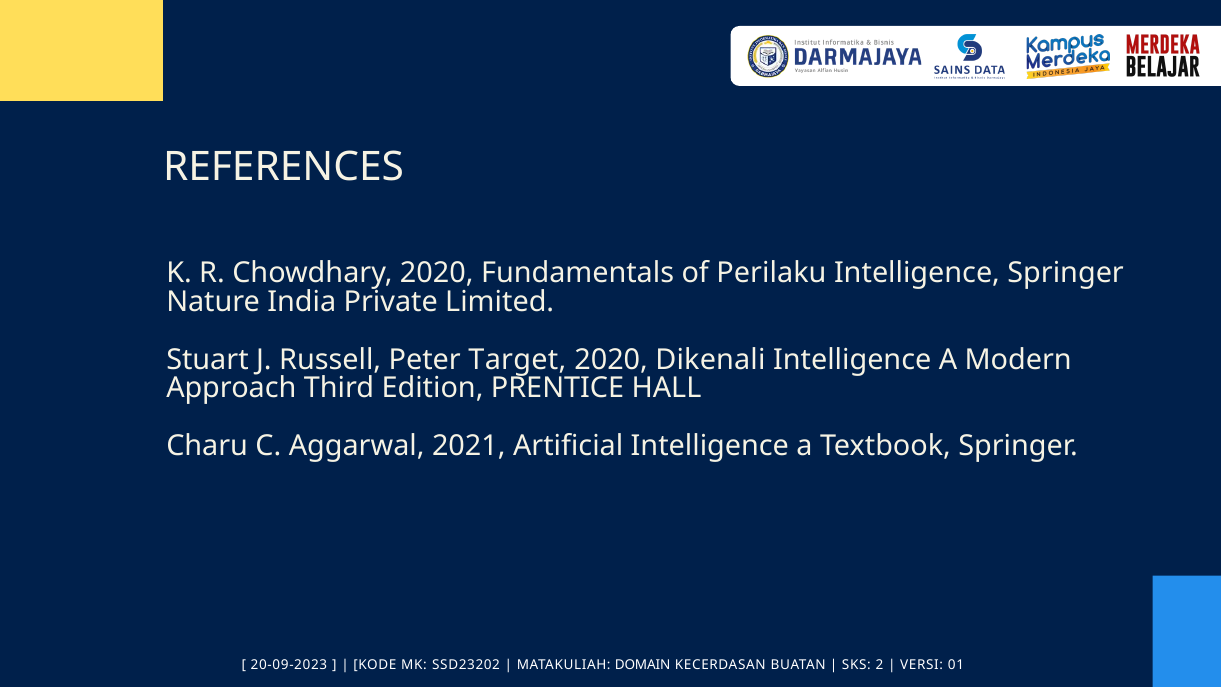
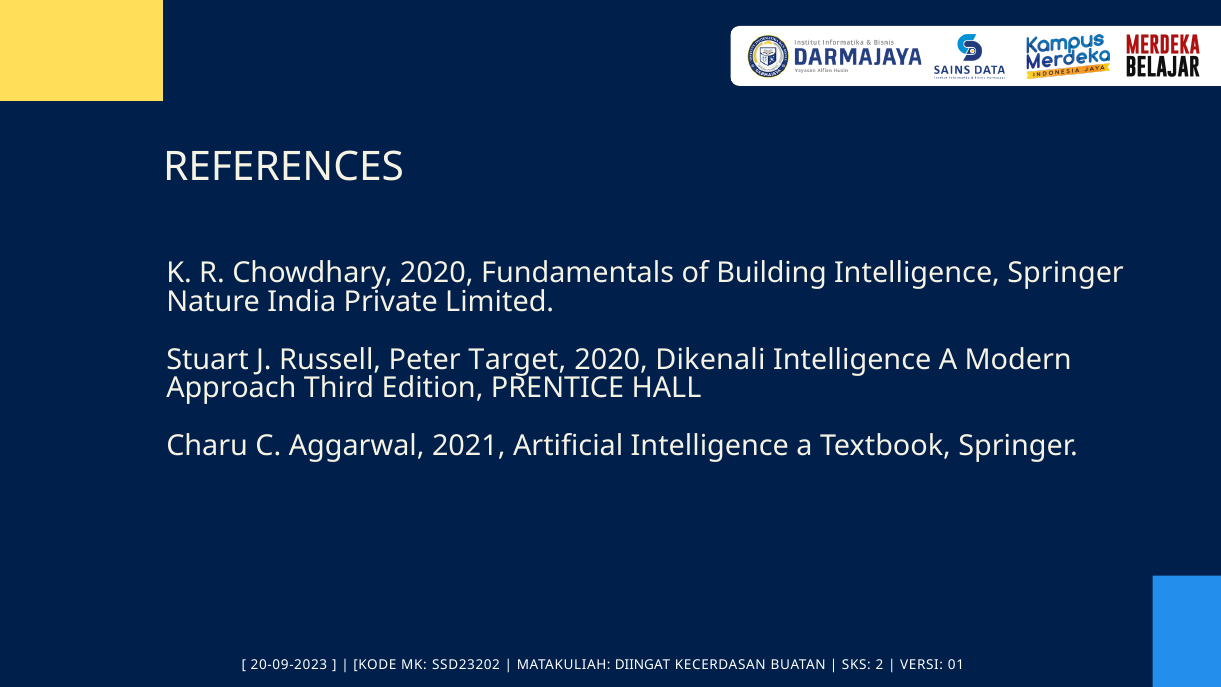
Perilaku: Perilaku -> Building (772, 273)
DOMAIN: DOMAIN -> DIINGAT (643, 665)
